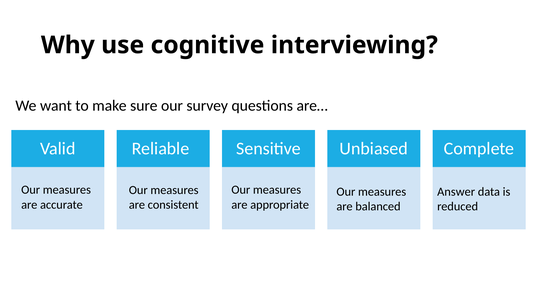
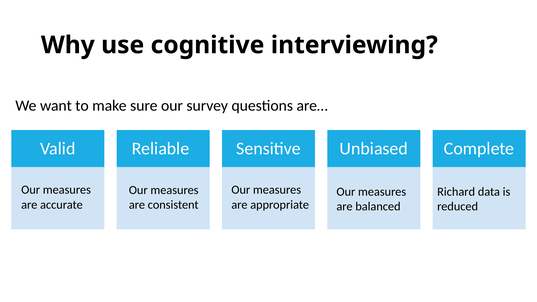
Answer: Answer -> Richard (456, 192)
